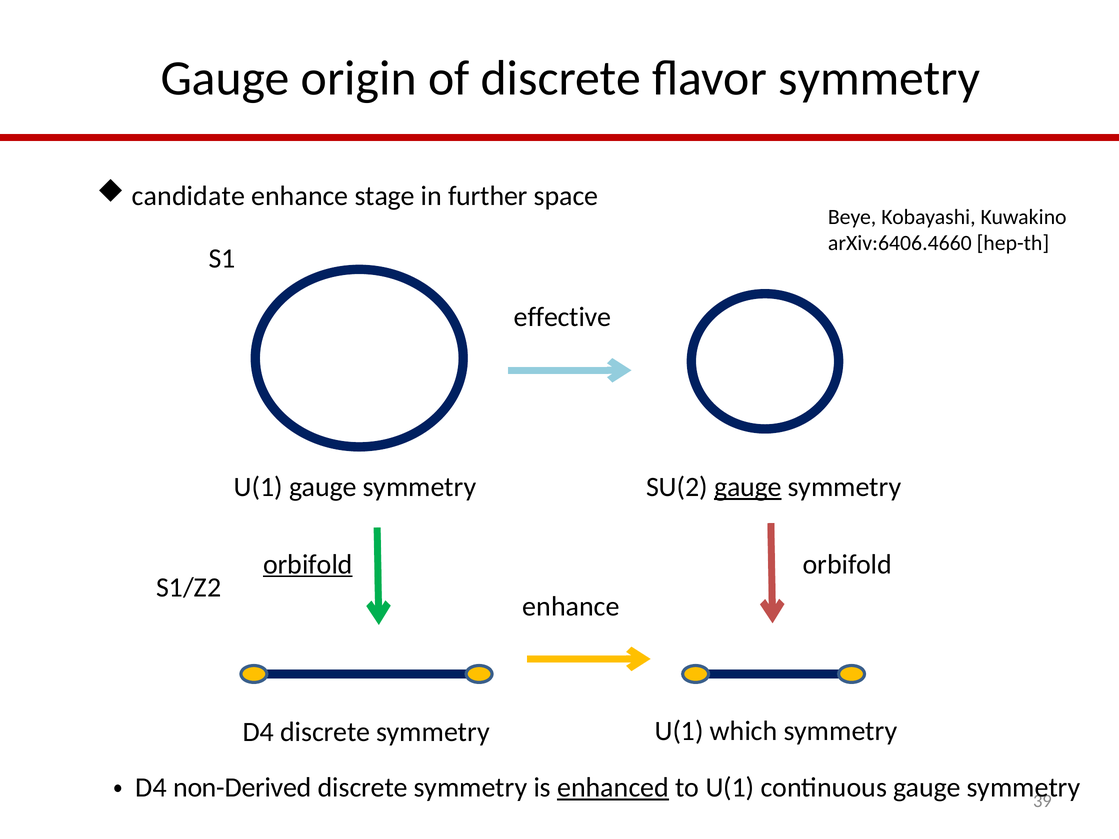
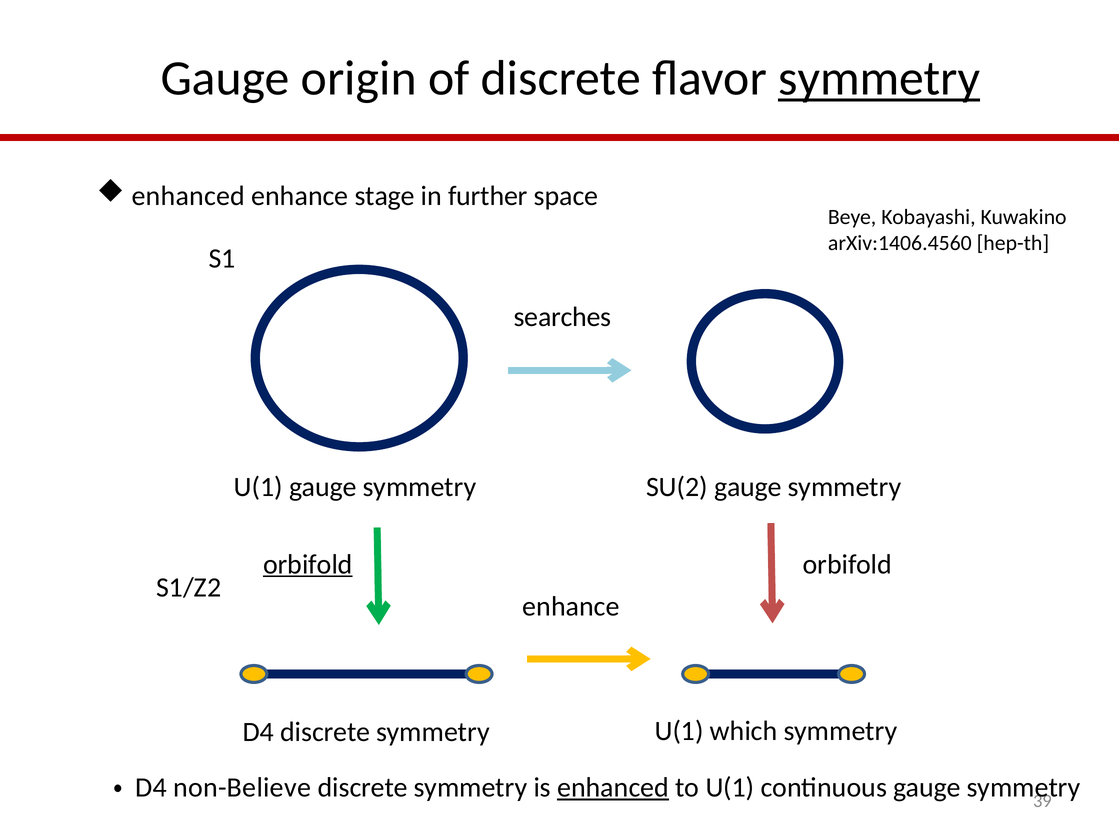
symmetry underline: none -> present (879, 78)
candidate: candidate -> enhanced (188, 196)
arXiv:6406.4660: arXiv:6406.4660 -> arXiv:1406.4560 (900, 243)
effective: effective -> searches (562, 317)
gauge underline: present -> none (748, 487)
non-Derived: non-Derived -> non-Believe (242, 788)
